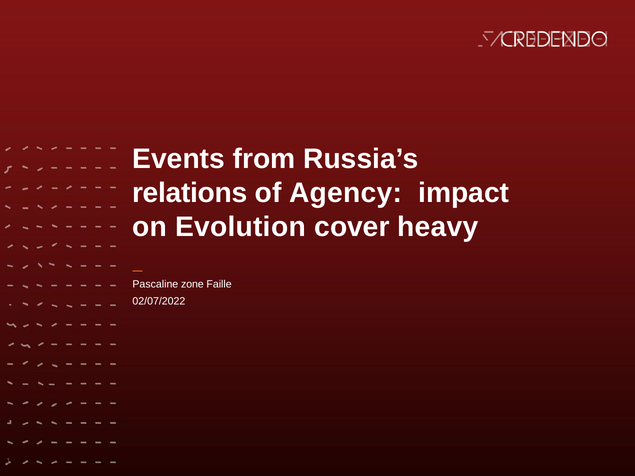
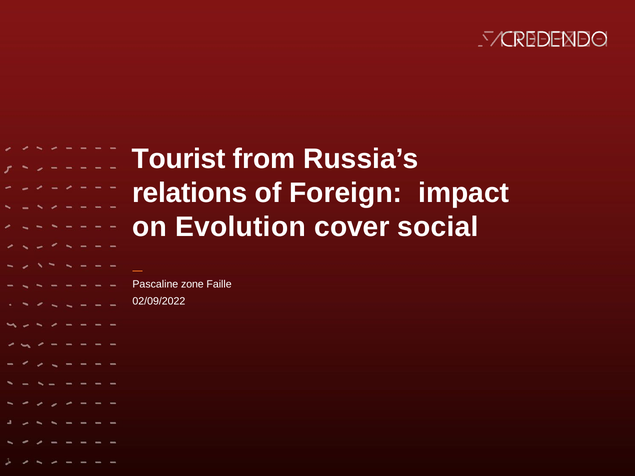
Events: Events -> Tourist (179, 159)
Agency: Agency -> Foreign (346, 193)
heavy: heavy -> social (438, 227)
02/07/2022: 02/07/2022 -> 02/09/2022 (159, 301)
